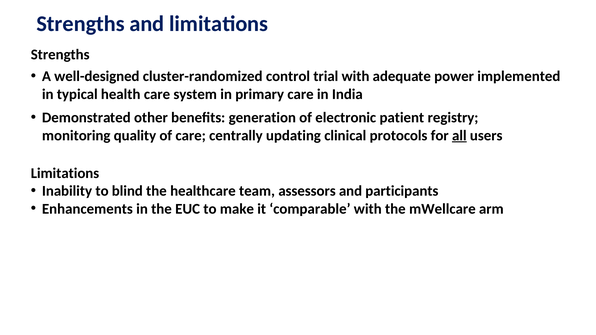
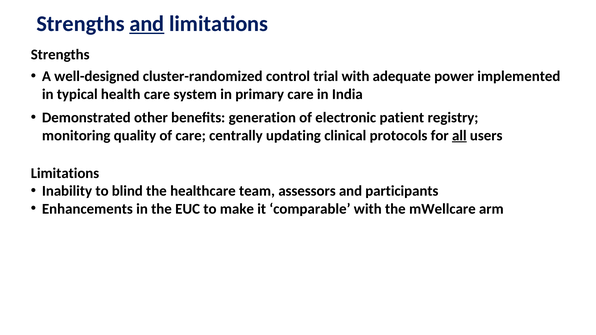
and underline: none -> present (147, 24)
